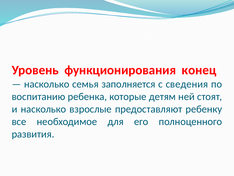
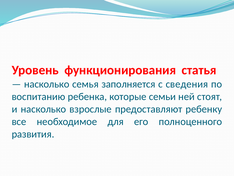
конец: конец -> статья (199, 70)
детям: детям -> семьи (162, 96)
